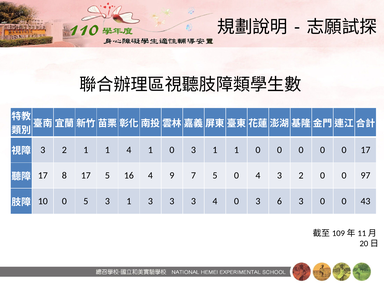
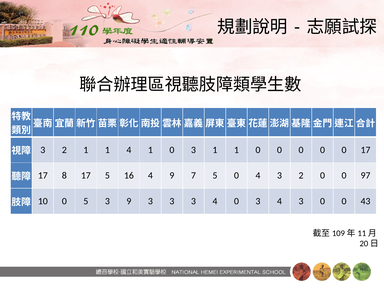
5 3 1: 1 -> 9 (129, 201)
0 3 6: 6 -> 4 (279, 201)
